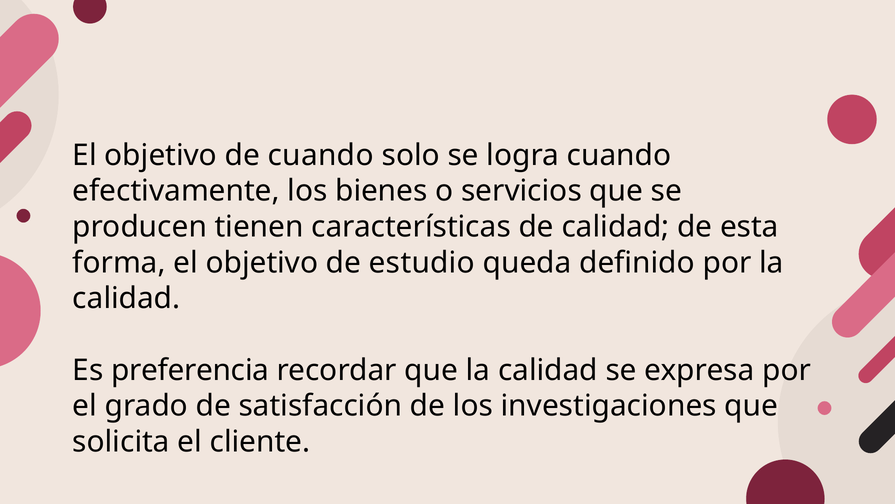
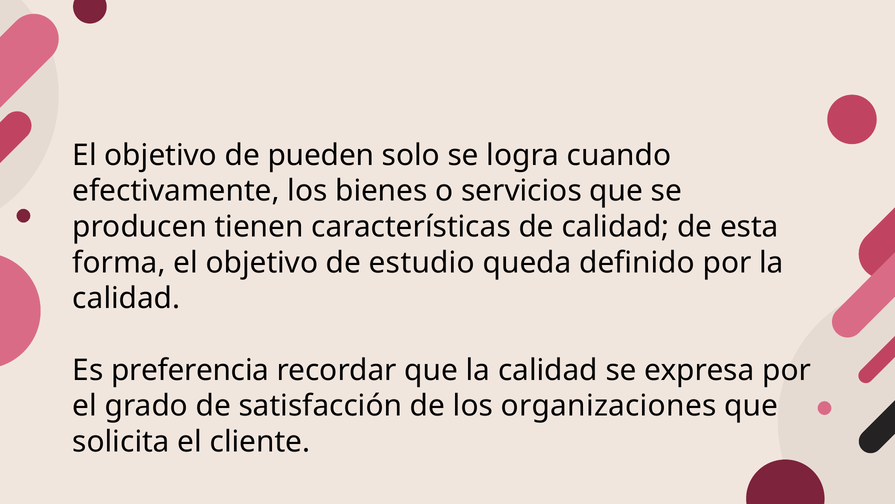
de cuando: cuando -> pueden (321, 155)
investigaciones: investigaciones -> organizaciones (609, 406)
